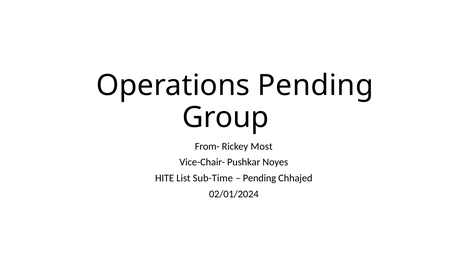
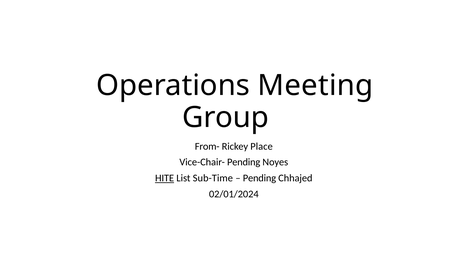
Operations Pending: Pending -> Meeting (315, 86)
Most: Most -> Place (262, 146)
Vice-Chair- Pushkar: Pushkar -> Pending (244, 162)
HITE underline: none -> present (165, 178)
